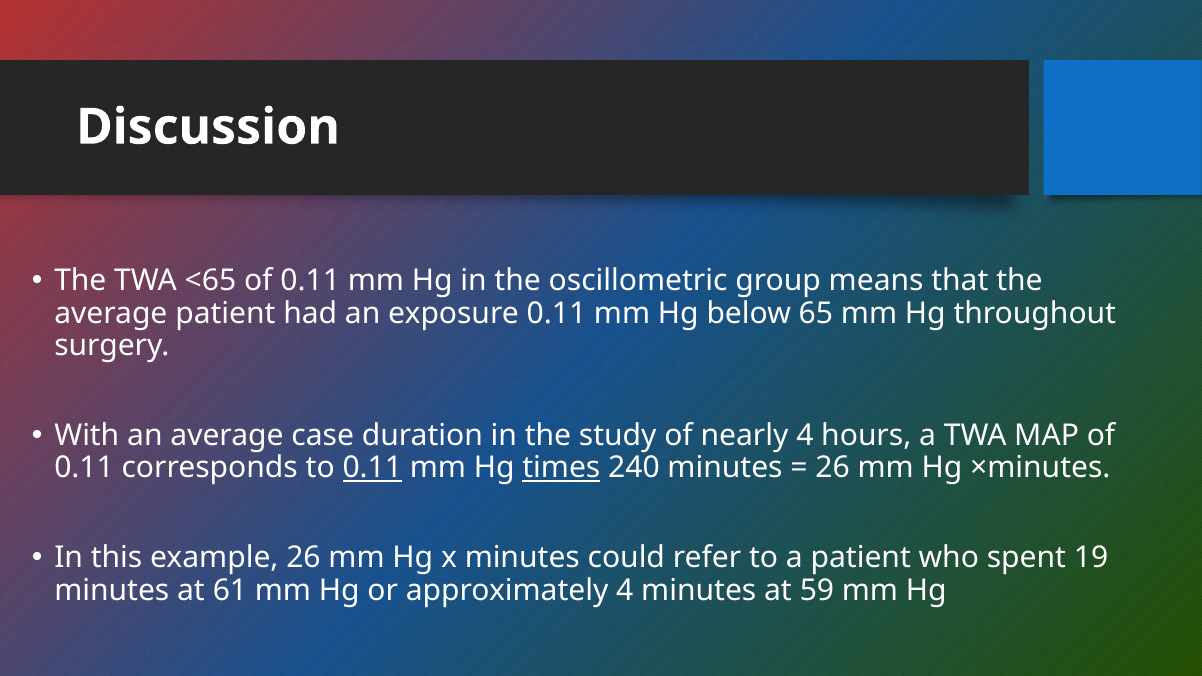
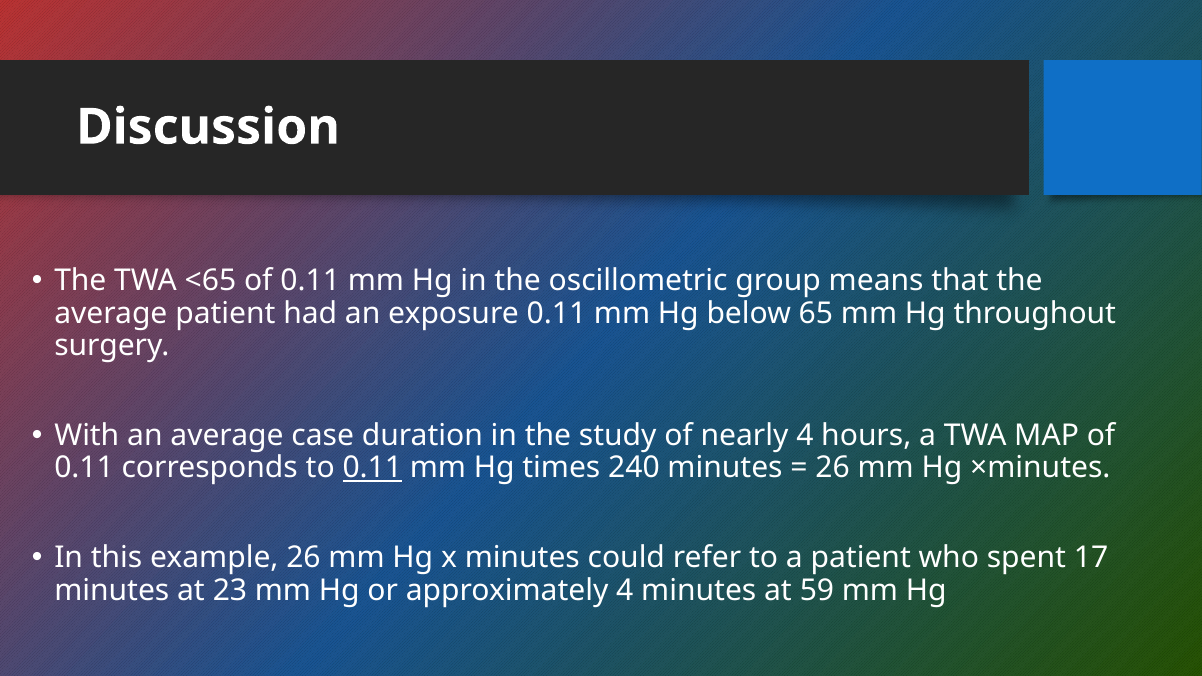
times underline: present -> none (561, 468)
19: 19 -> 17 (1091, 558)
61: 61 -> 23 (230, 590)
